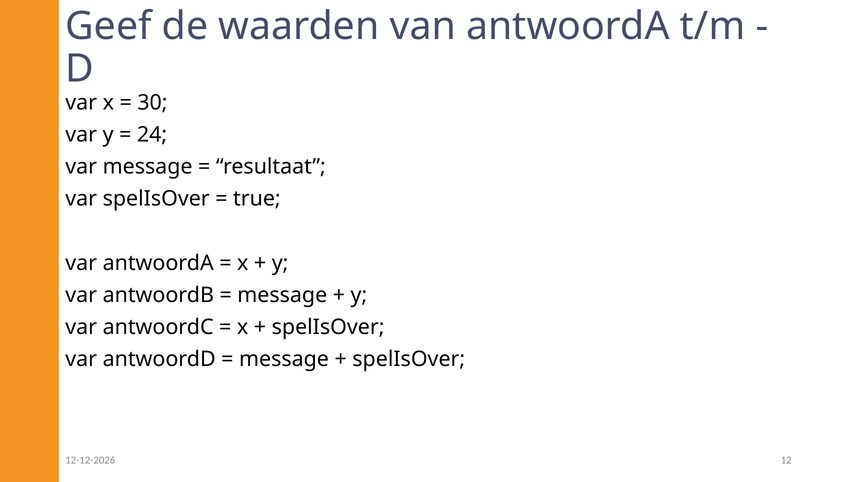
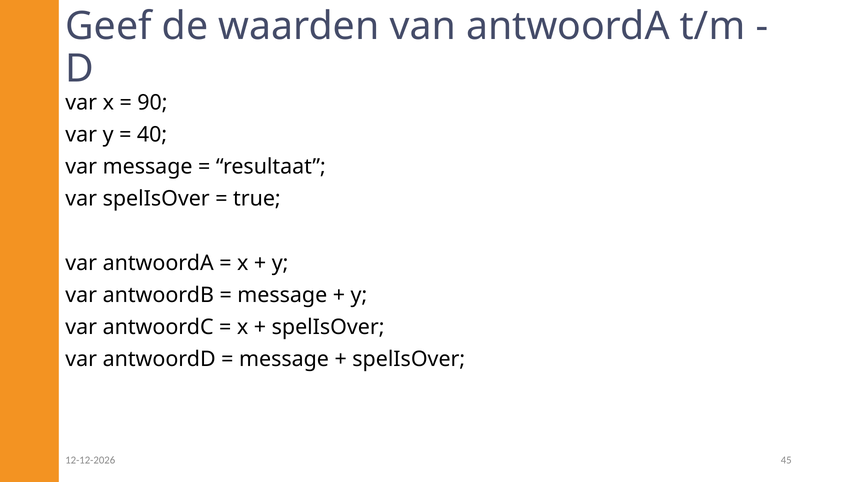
30: 30 -> 90 (152, 103)
24: 24 -> 40 (152, 135)
12: 12 -> 45 (786, 460)
